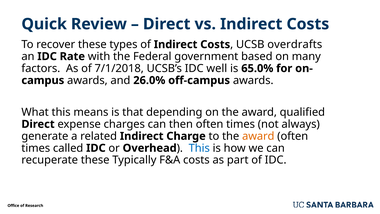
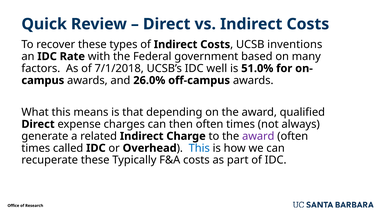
overdrafts: overdrafts -> inventions (295, 44)
65.0%: 65.0% -> 51.0% (257, 68)
award colour: orange -> purple (258, 136)
